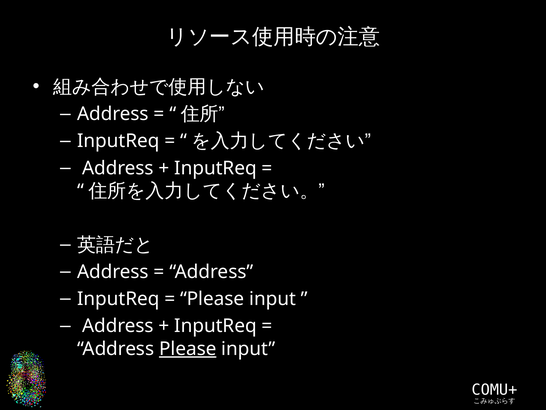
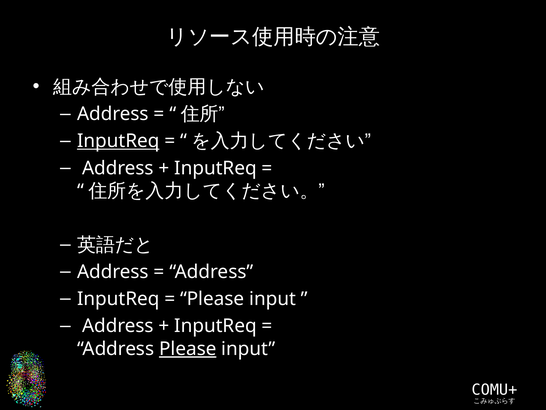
InputReq underline: none -> present (118, 141)
